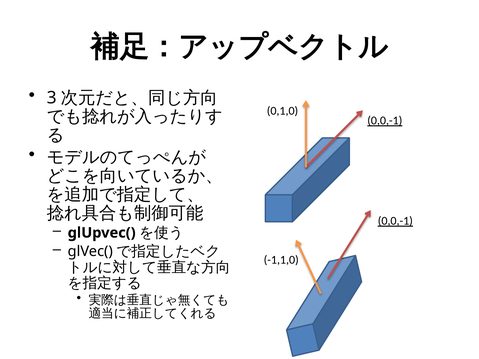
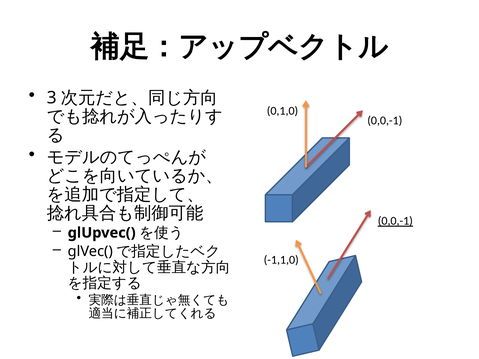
0,0,-1 underline: present -> none (385, 121)
